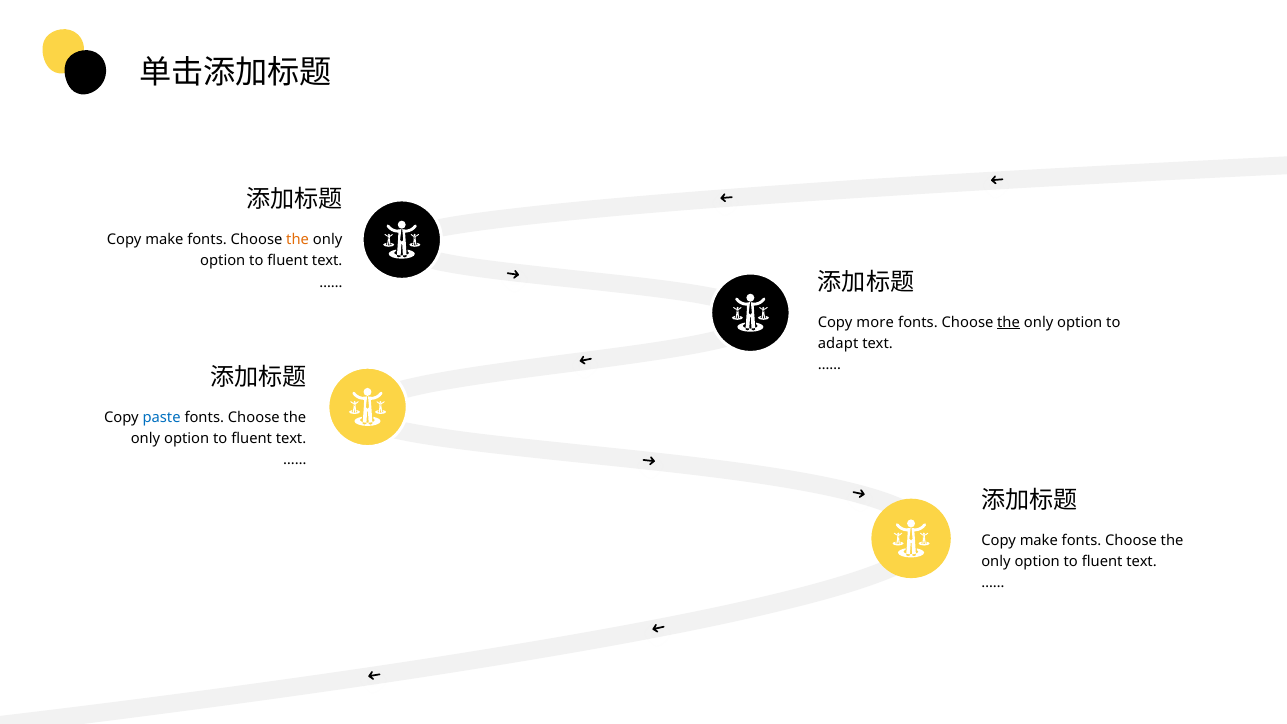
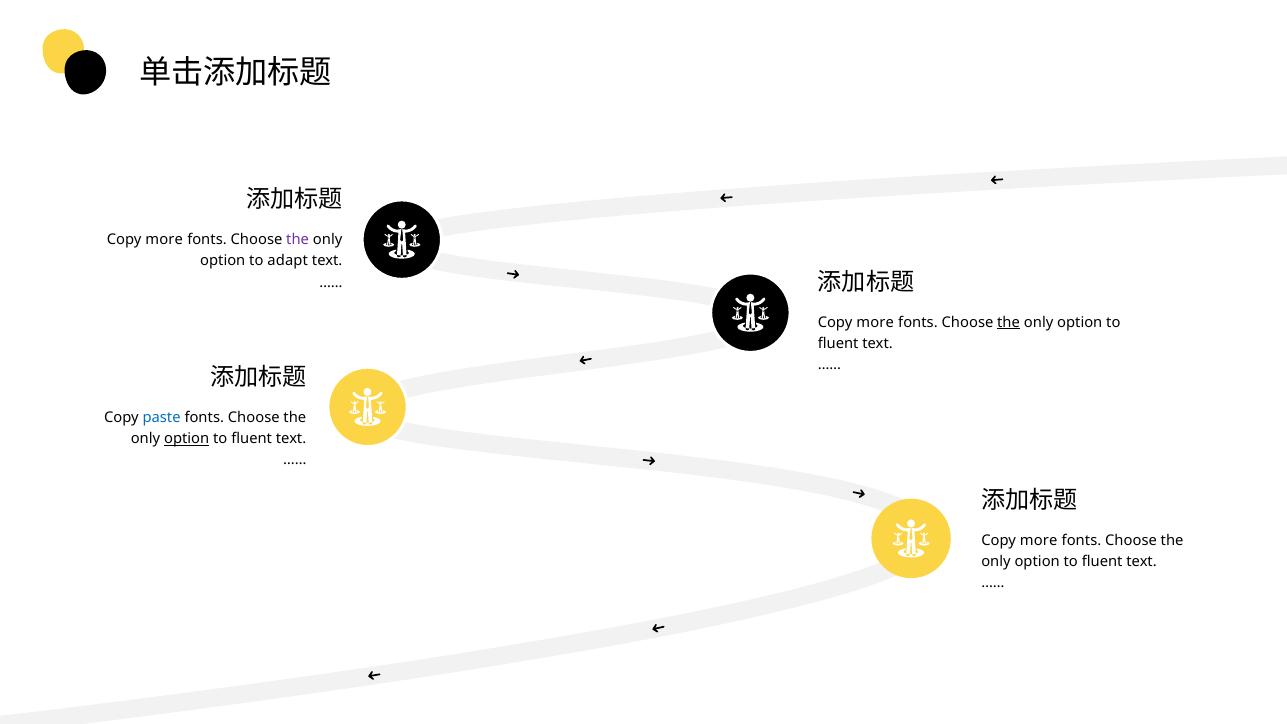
make: make -> more (164, 240)
the colour: orange -> purple (298, 240)
fluent: fluent -> adapt (288, 261)
adapt: adapt -> fluent (838, 344)
option underline: none -> present (187, 439)
make: make -> more (1039, 540)
